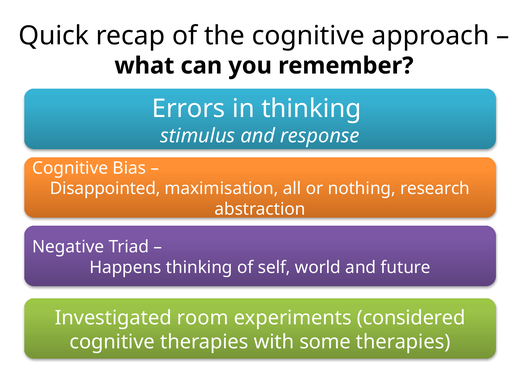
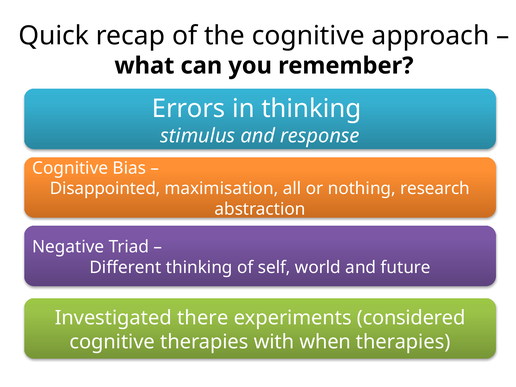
Happens: Happens -> Different (125, 268)
room: room -> there (203, 318)
some: some -> when (325, 342)
